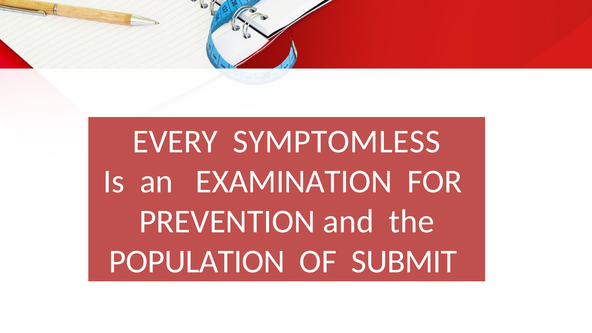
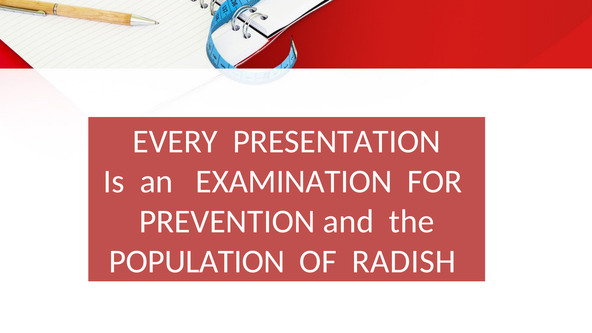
SYMPTOMLESS: SYMPTOMLESS -> PRESENTATION (337, 142)
SUBMIT: SUBMIT -> RADISH (404, 261)
